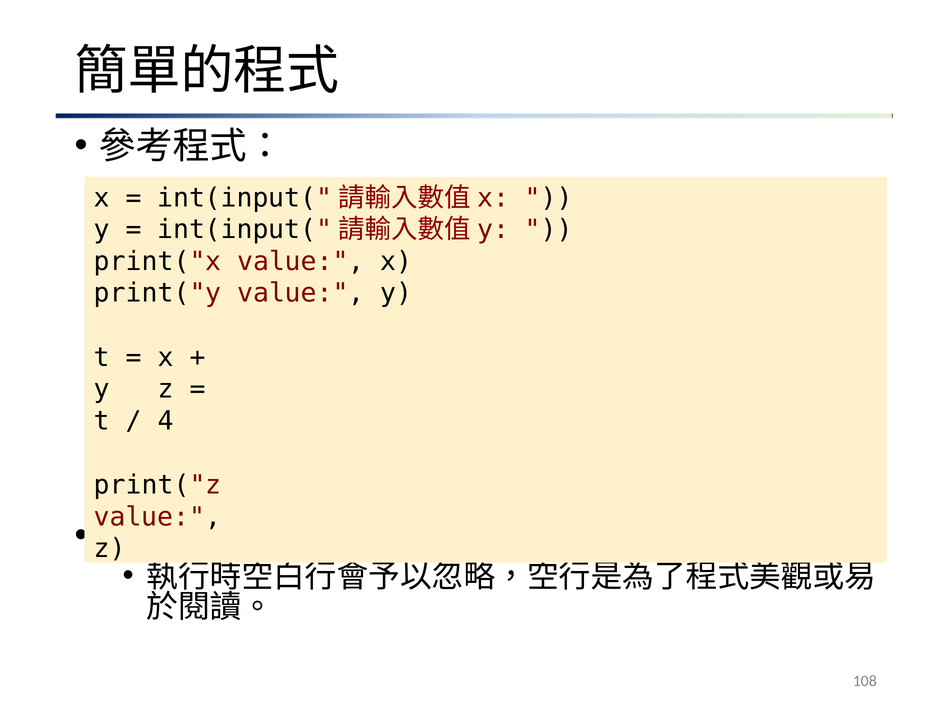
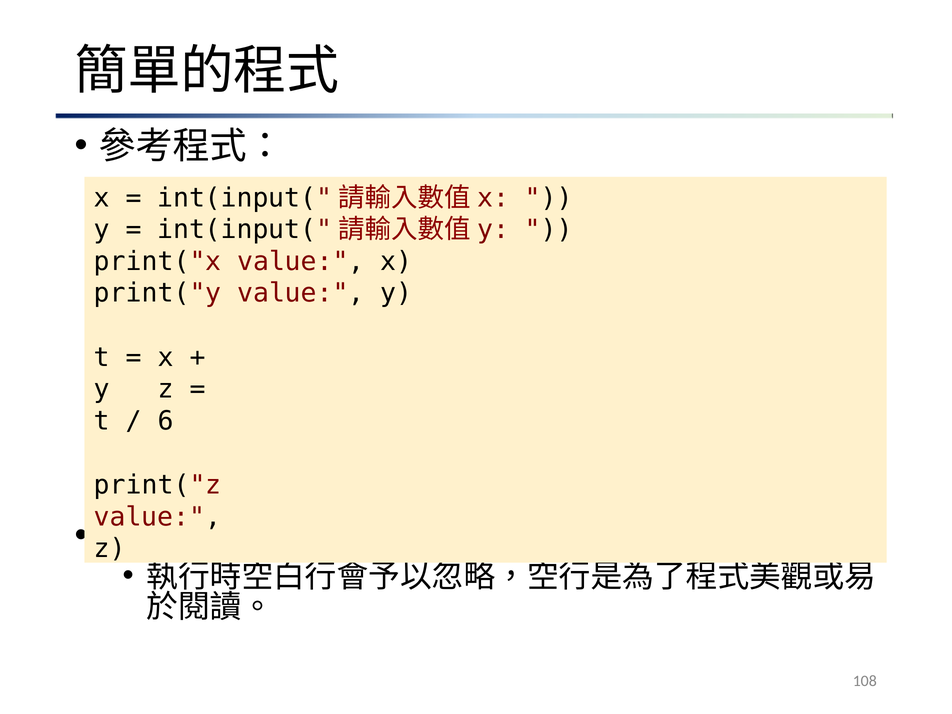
4: 4 -> 6 (165, 421)
